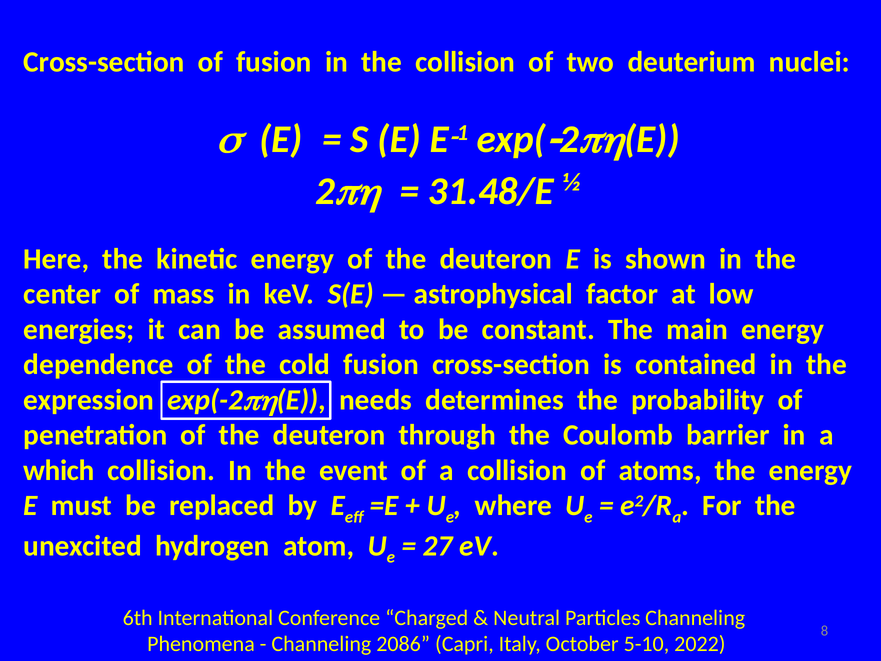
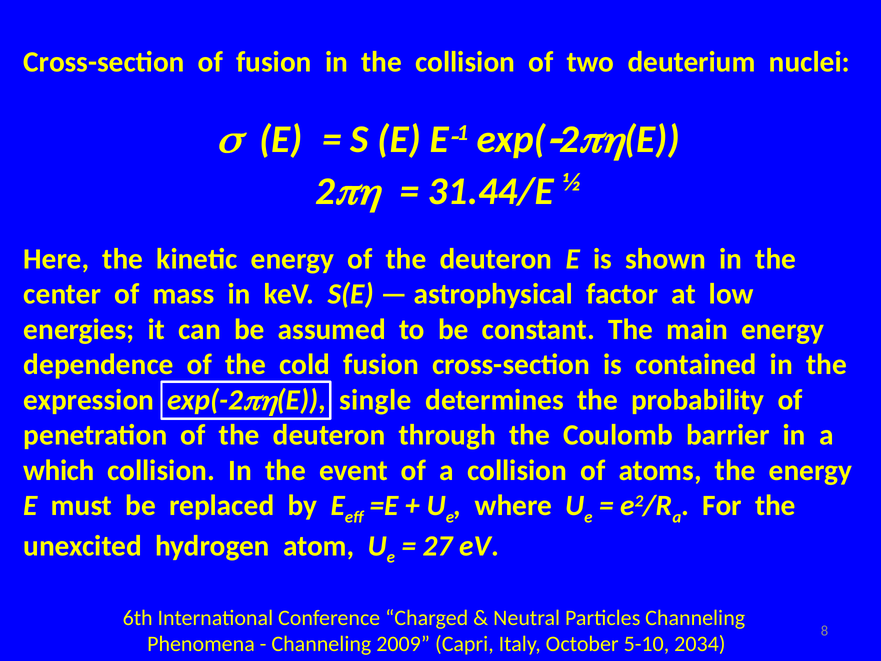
31.48/E: 31.48/E -> 31.44/E (491, 191)
needs: needs -> single (375, 400)
2086: 2086 -> 2009 (403, 644)
2022: 2022 -> 2034 (700, 644)
